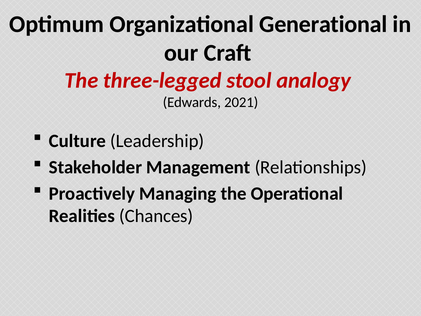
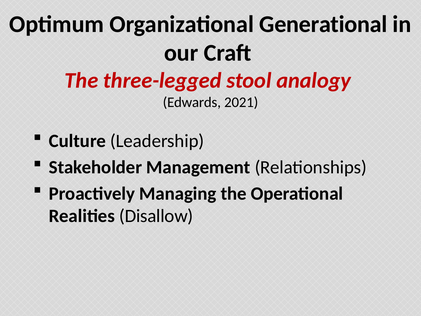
Chances: Chances -> Disallow (156, 216)
